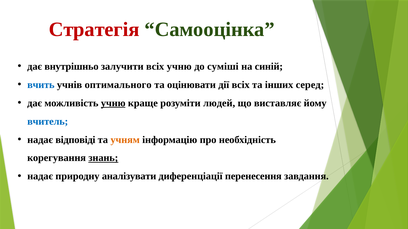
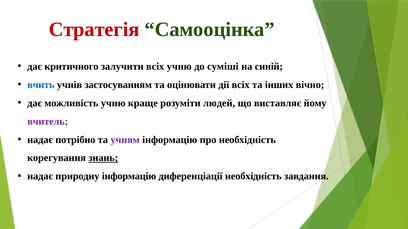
внутрішньо: внутрішньо -> критичного (71, 67)
оптимального: оптимального -> застосуванням (118, 85)
серед: серед -> вічно (310, 85)
учню underline: present -> none (113, 103)
вчитель colour: blue -> purple (48, 122)
відповіді: відповіді -> потрібно (75, 140)
учням colour: orange -> purple (125, 140)
природну аналізувати: аналізувати -> інформацію (129, 177)
диференціації перенесення: перенесення -> необхідність (253, 177)
